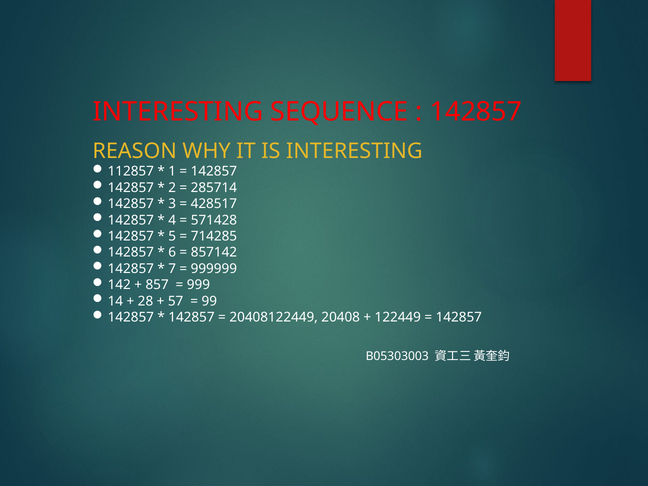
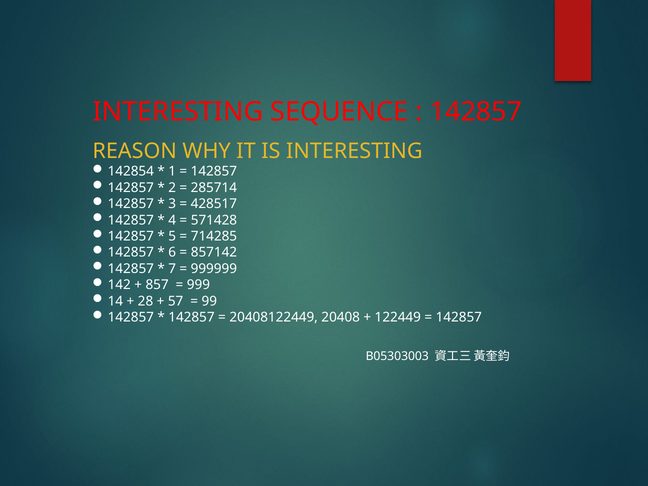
112857: 112857 -> 142854 (131, 171)
